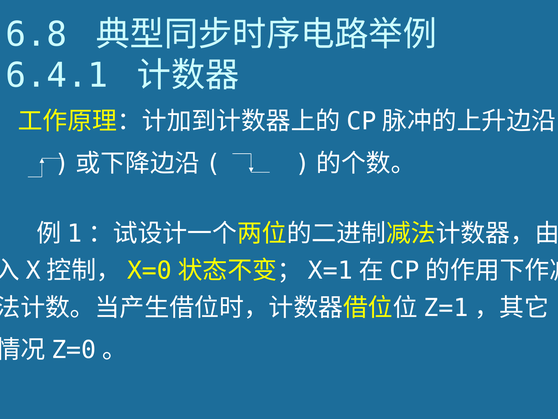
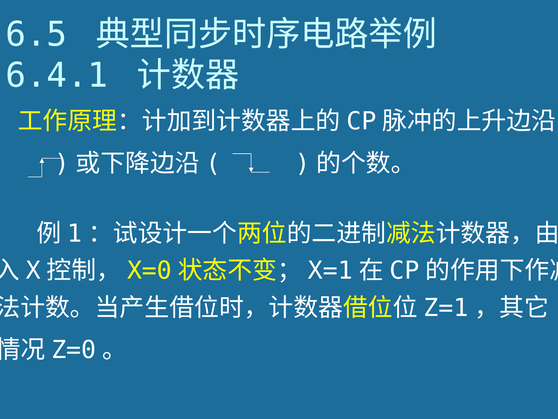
6.8: 6.8 -> 6.5 (36, 34)
